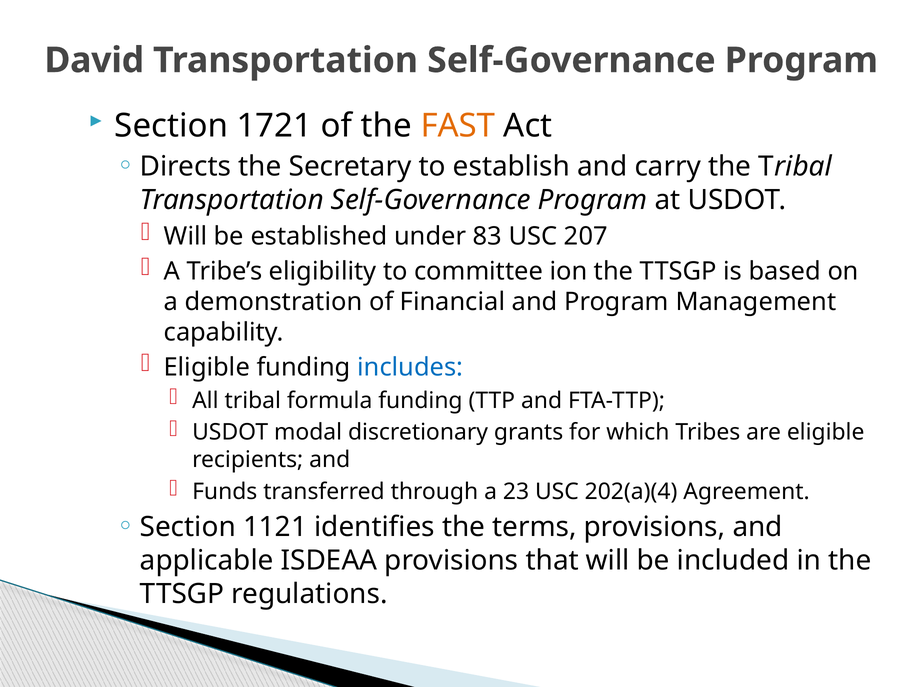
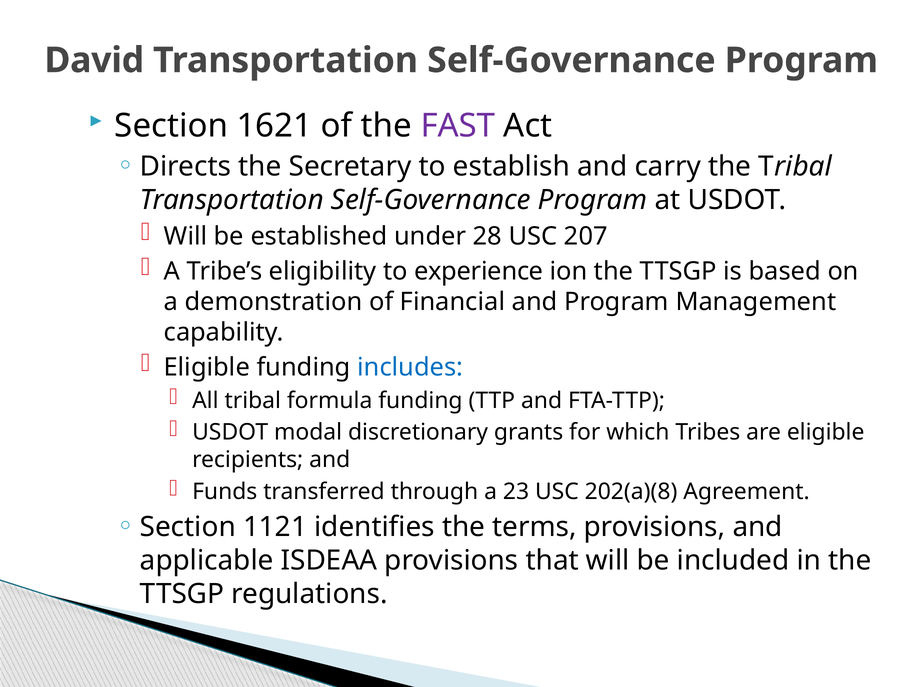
1721: 1721 -> 1621 (274, 126)
FAST colour: orange -> purple (458, 126)
83: 83 -> 28 (487, 236)
committee: committee -> experience (479, 271)
202(a)(4: 202(a)(4 -> 202(a)(8 (631, 492)
